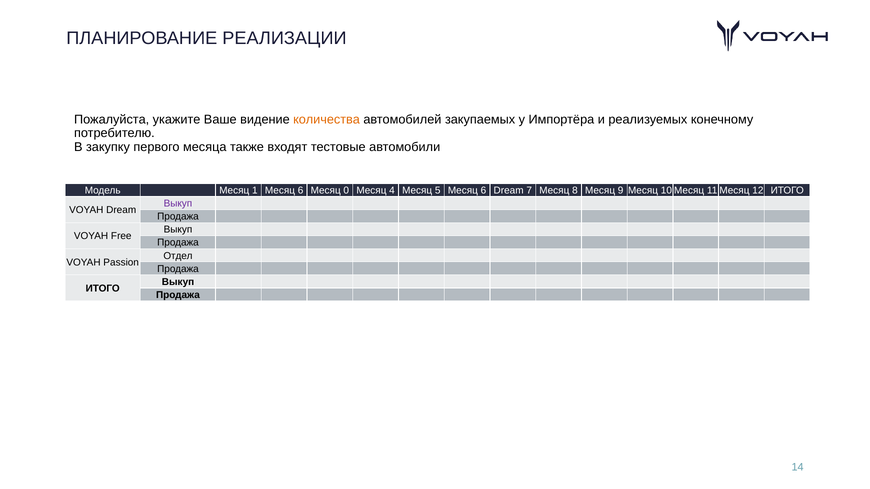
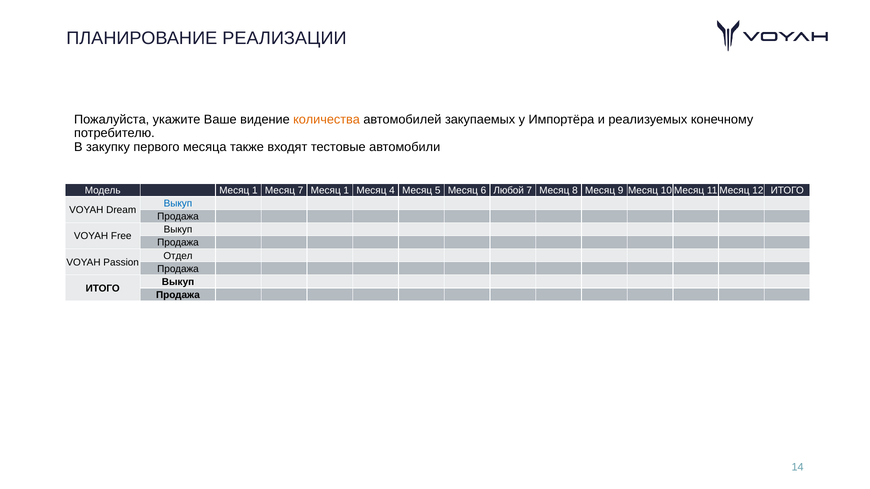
1 Месяц 6: 6 -> 7 (301, 191)
0: 0 -> 1 (346, 191)
6 Dream: Dream -> Любой (509, 191)
Выкуп colour: purple -> blue (178, 204)
